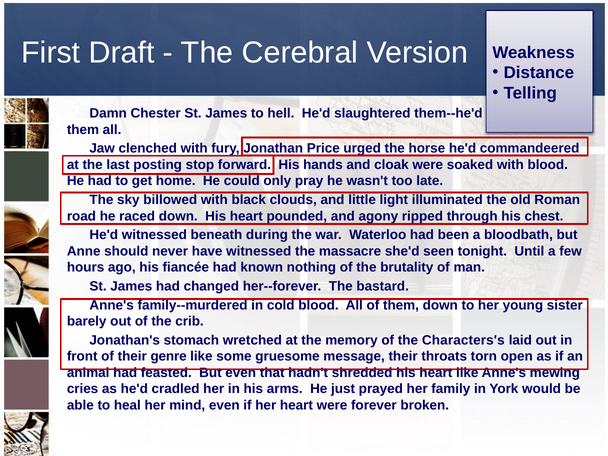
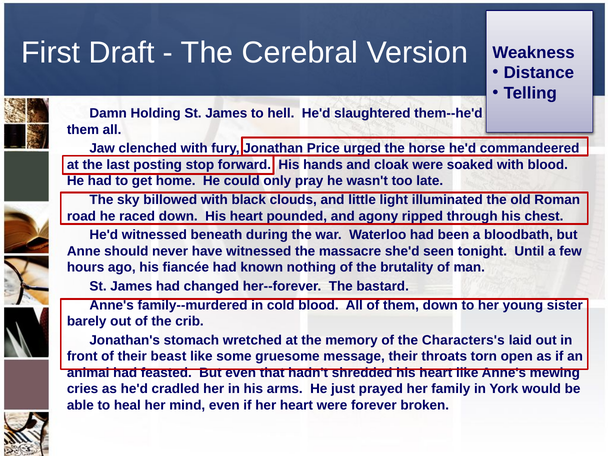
Chester: Chester -> Holding (156, 113)
genre: genre -> beast (168, 357)
